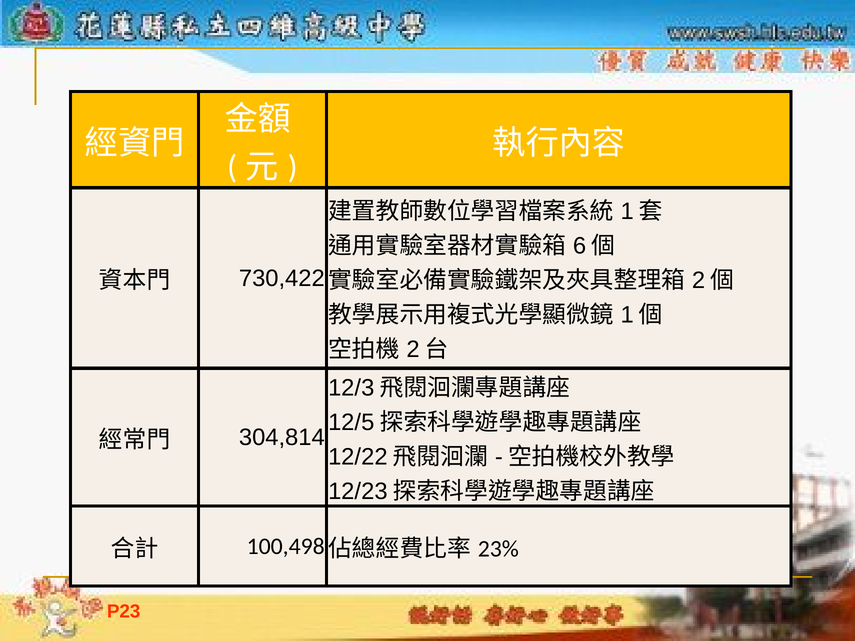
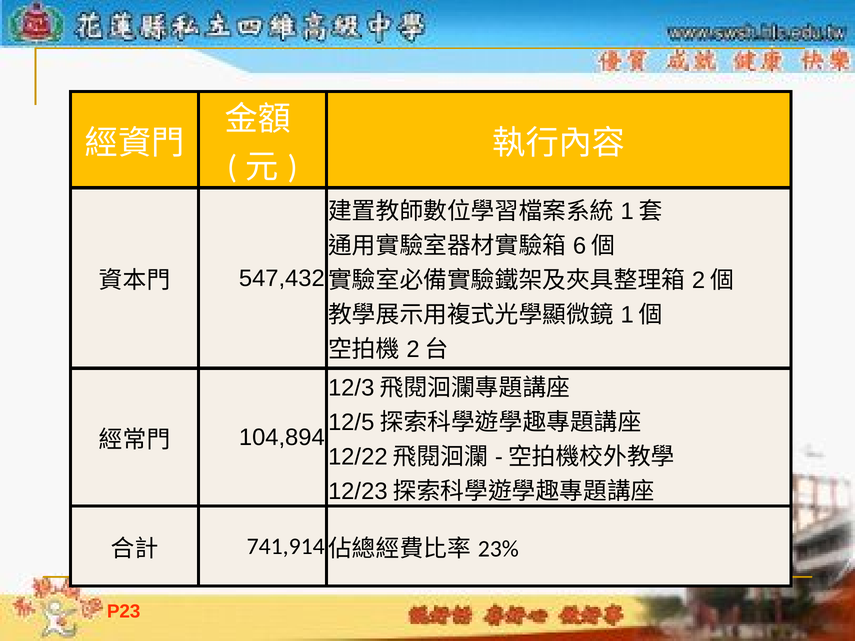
730,422: 730,422 -> 547,432 (282, 279)
304,814: 304,814 -> 104,894 (282, 438)
100,498: 100,498 -> 741,914 (286, 547)
